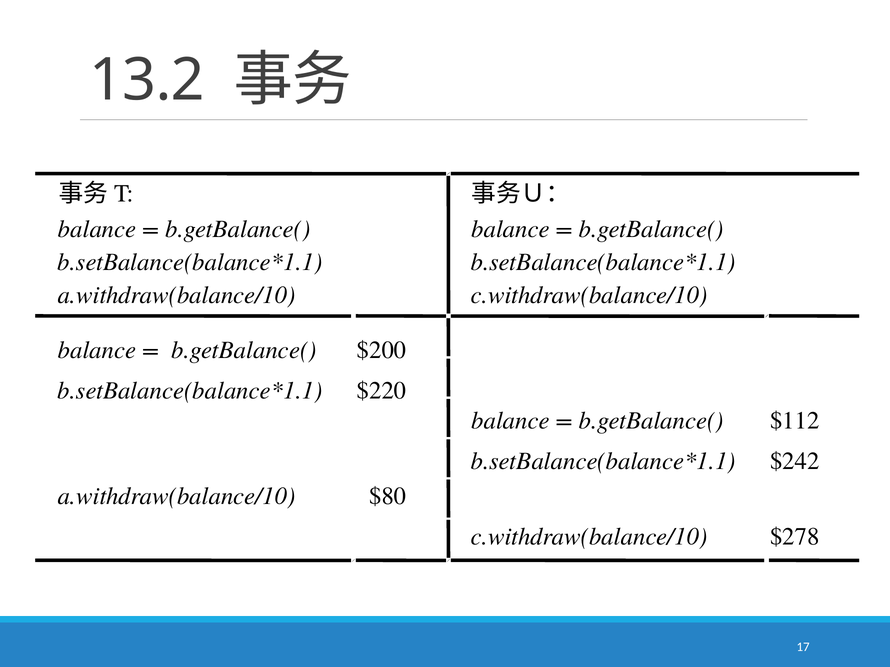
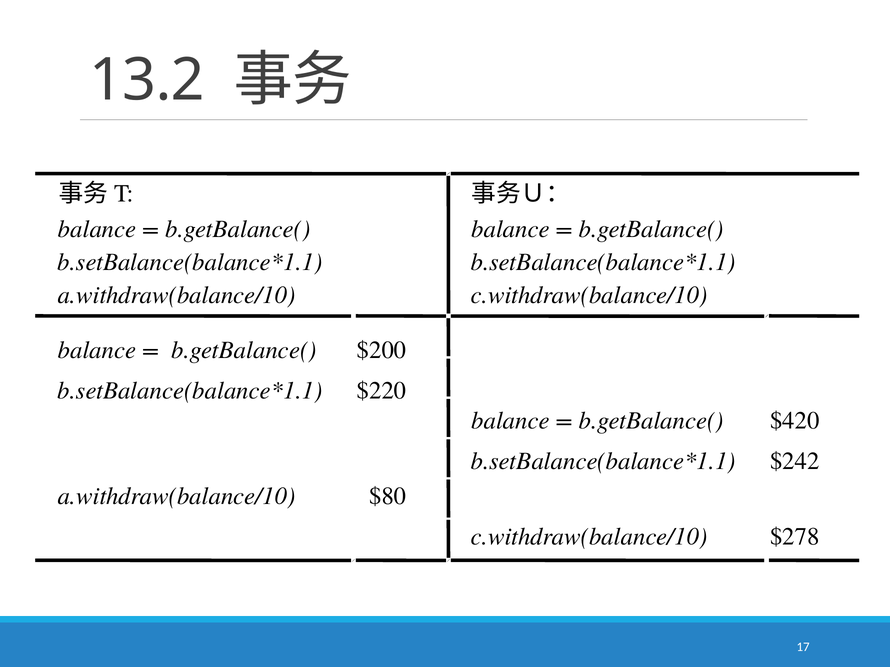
$112: $112 -> $420 (795, 421)
